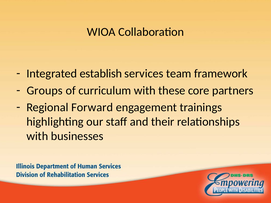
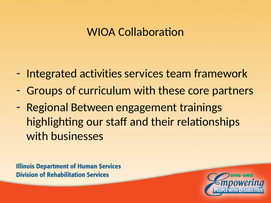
establish: establish -> activities (101, 74)
Forward: Forward -> Between (92, 107)
